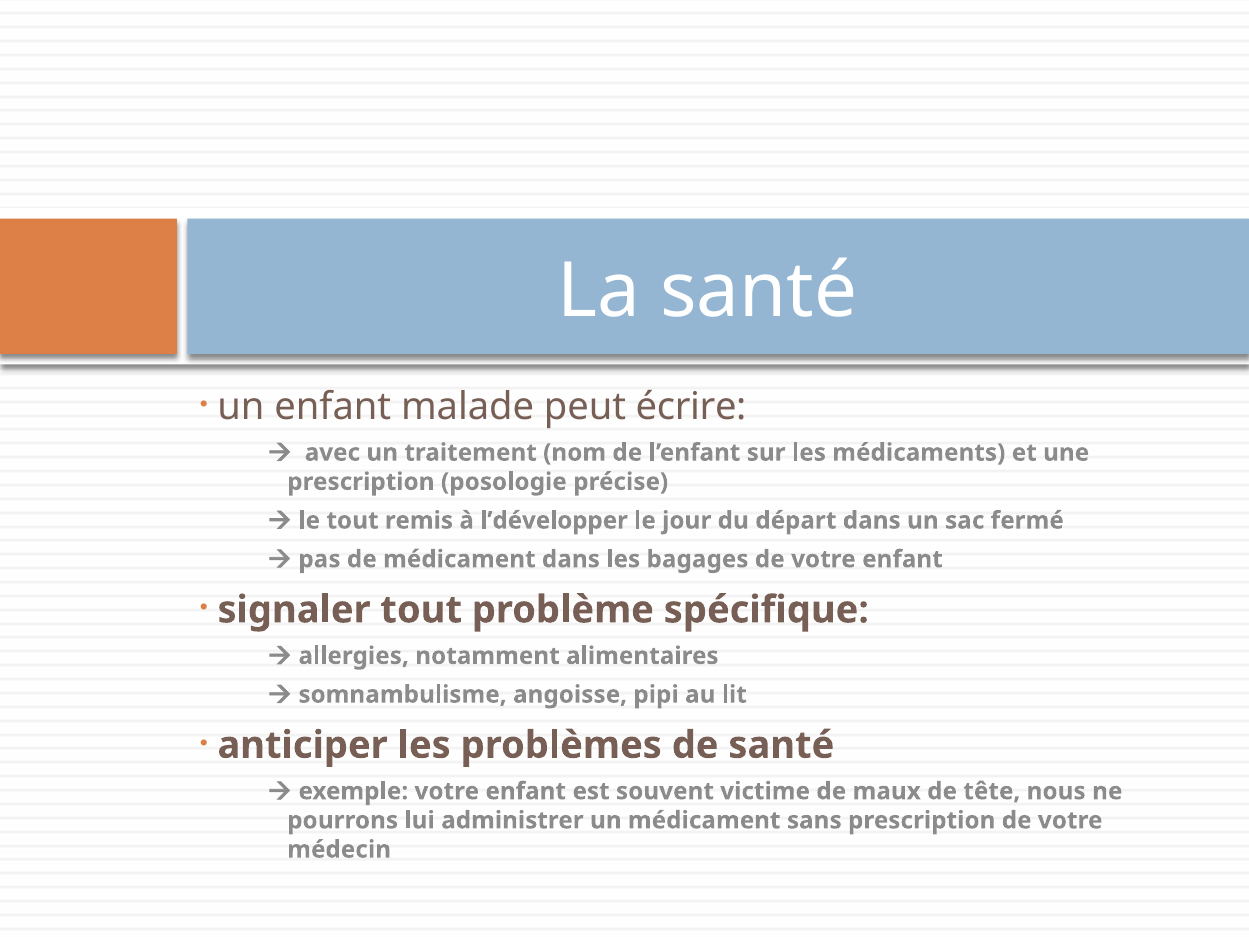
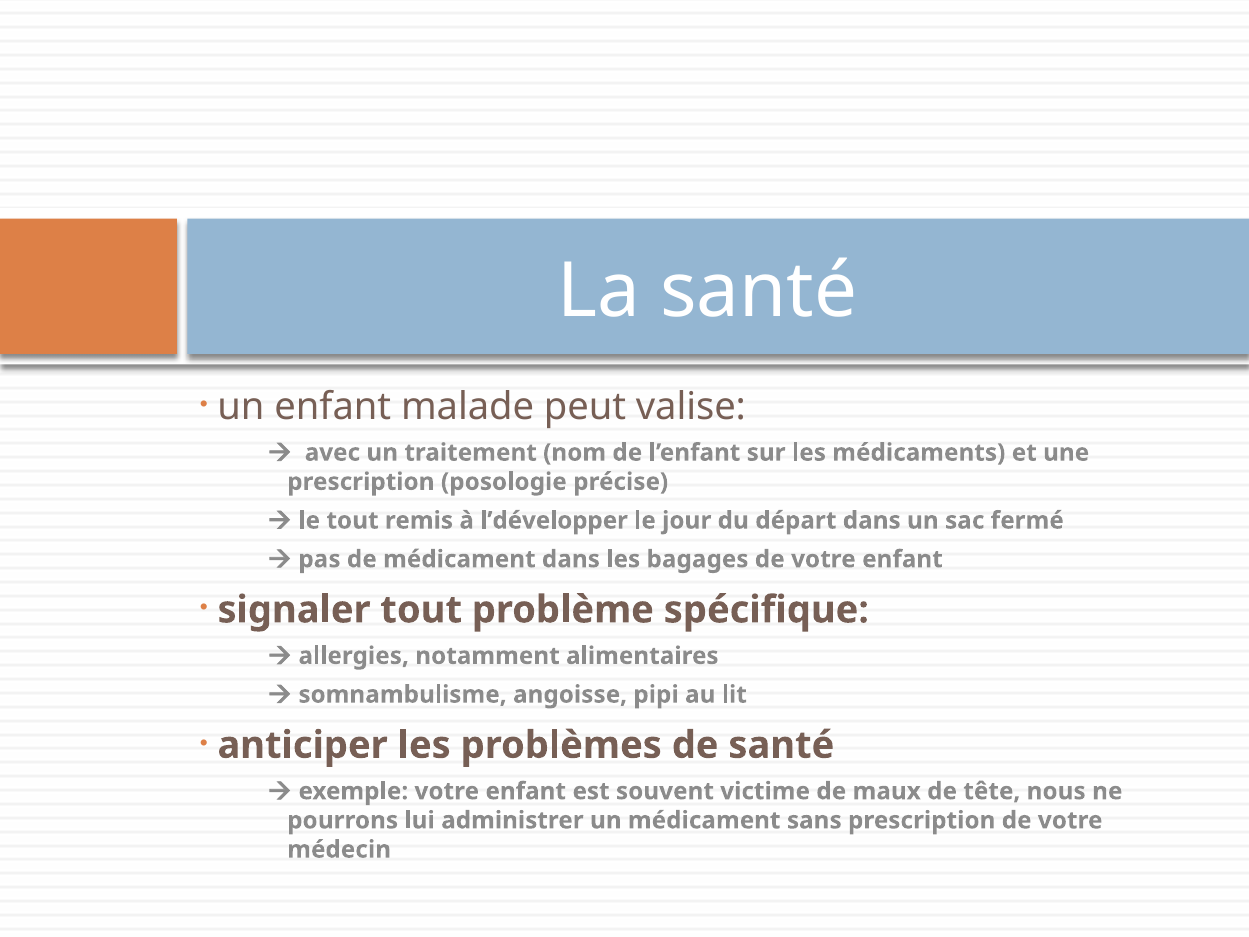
écrire: écrire -> valise (691, 407)
